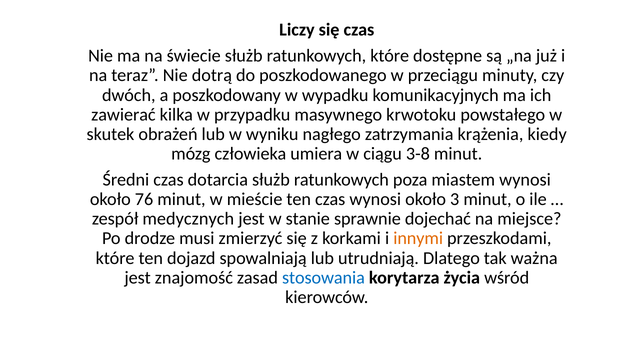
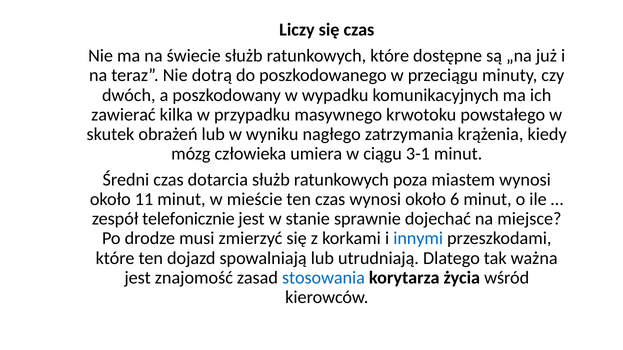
3-8: 3-8 -> 3-1 (418, 154)
76: 76 -> 11 (144, 200)
3: 3 -> 6 (455, 200)
medycznych: medycznych -> telefonicznie (188, 219)
innymi colour: orange -> blue (418, 239)
